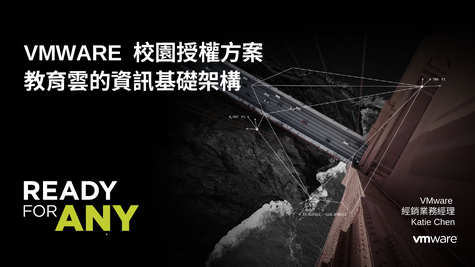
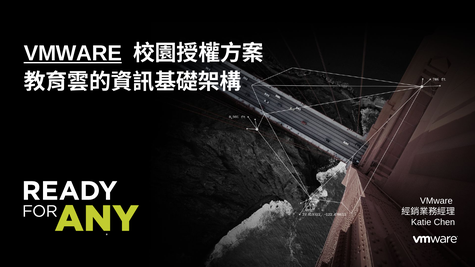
VMWARE underline: none -> present (73, 53)
